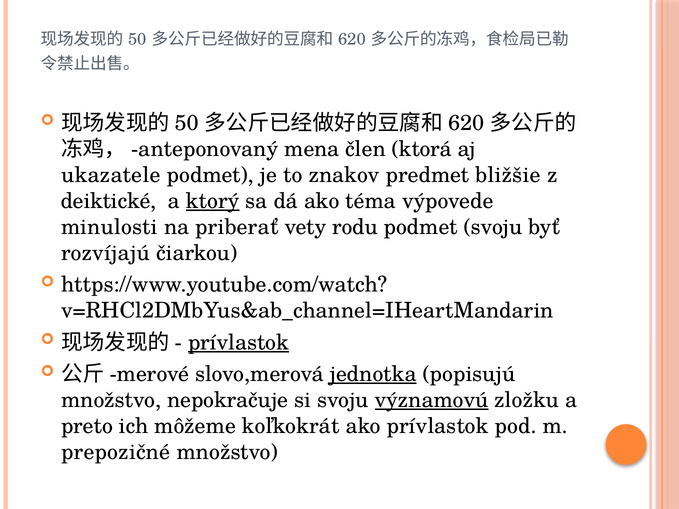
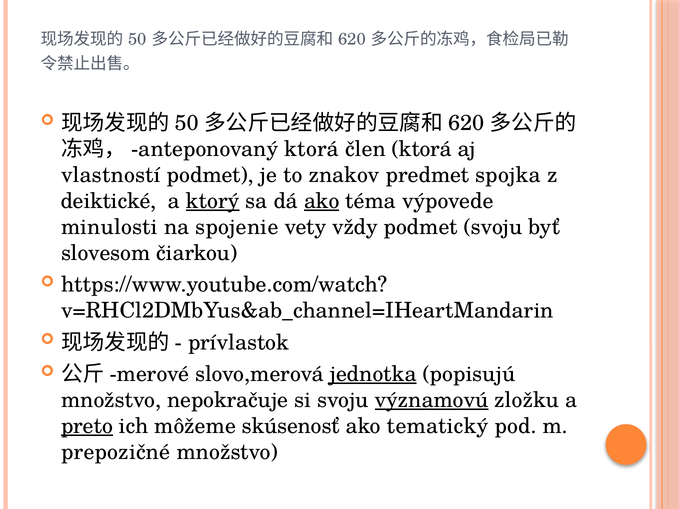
mena: mena -> ktorá (312, 149)
ukazatele: ukazatele -> vlastností (111, 175)
bližšie: bližšie -> spojka (508, 175)
ako underline: none -> present (322, 201)
priberať: priberať -> spojenie (237, 227)
rodu: rodu -> vždy (355, 227)
rozvíjajú: rozvíjajú -> slovesom (106, 253)
prívlastok underline: present -> none (239, 343)
preto underline: none -> present (87, 426)
koľkokrát: koľkokrát -> skúsenosť (291, 426)
ako prívlastok: prívlastok -> tematický (438, 426)
